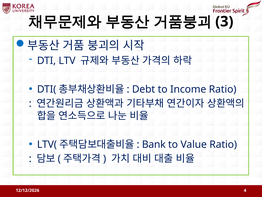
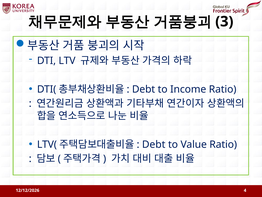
Bank: Bank -> Debt (154, 144)
